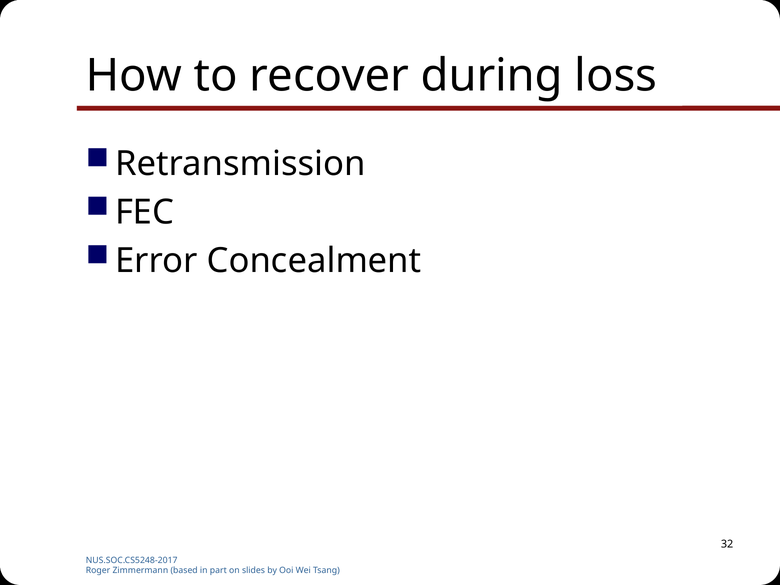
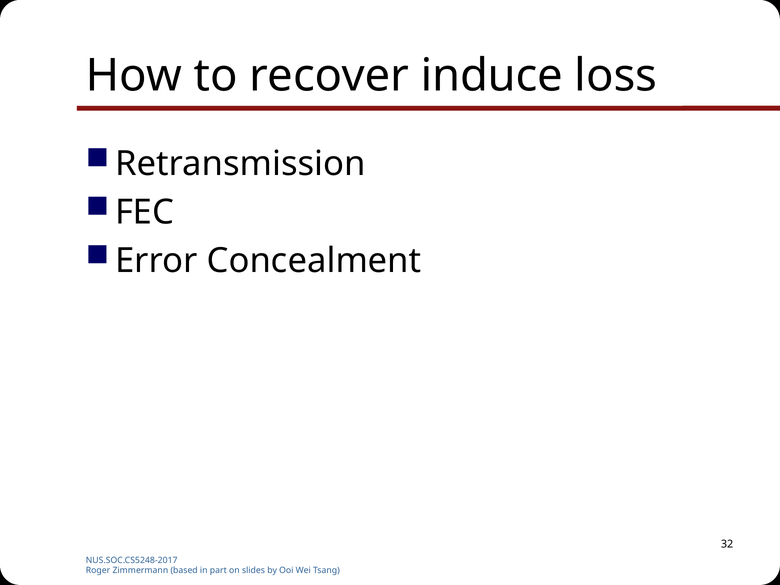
during: during -> induce (492, 76)
